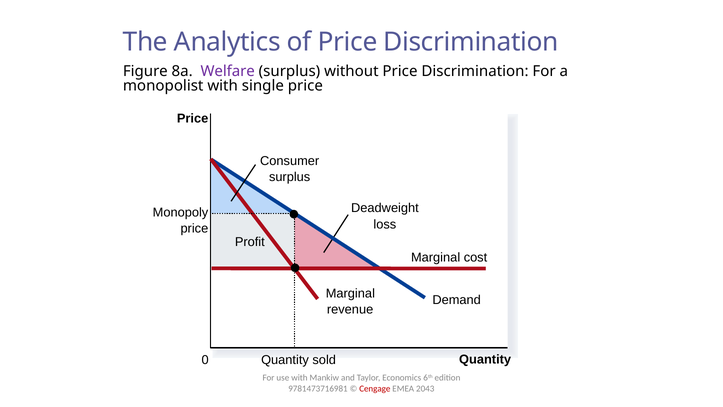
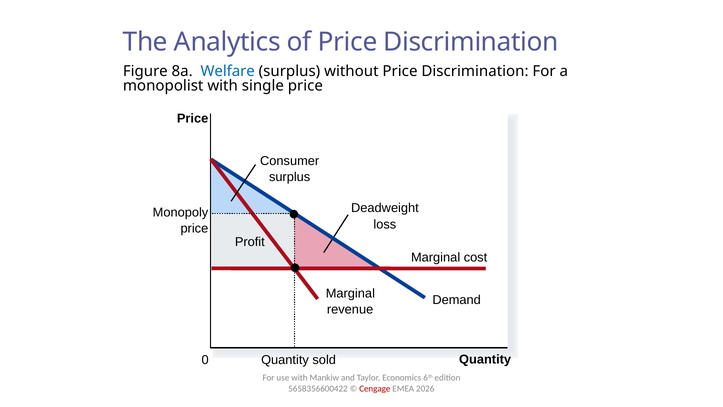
Welfare colour: purple -> blue (228, 71)
9781473716981: 9781473716981 -> 5658356600422 (318, 388)
2043: 2043 -> 2026 (425, 388)
